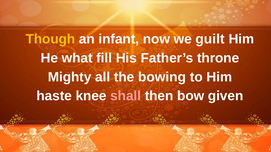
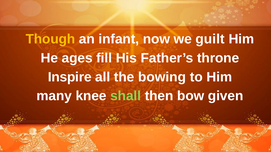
what: what -> ages (77, 58)
Mighty: Mighty -> Inspire (70, 77)
haste: haste -> many (54, 96)
shall colour: pink -> light green (126, 96)
